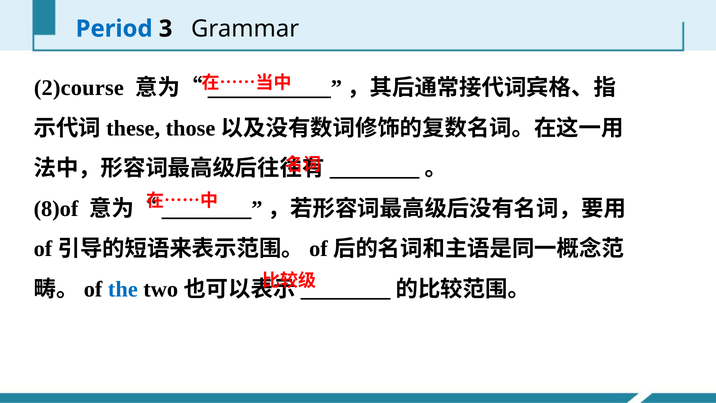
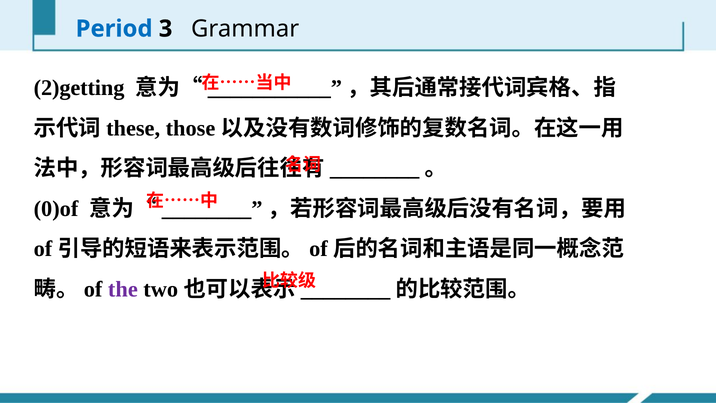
2)course: 2)course -> 2)getting (79, 88)
8)of: 8)of -> 0)of (56, 209)
the colour: blue -> purple (123, 289)
